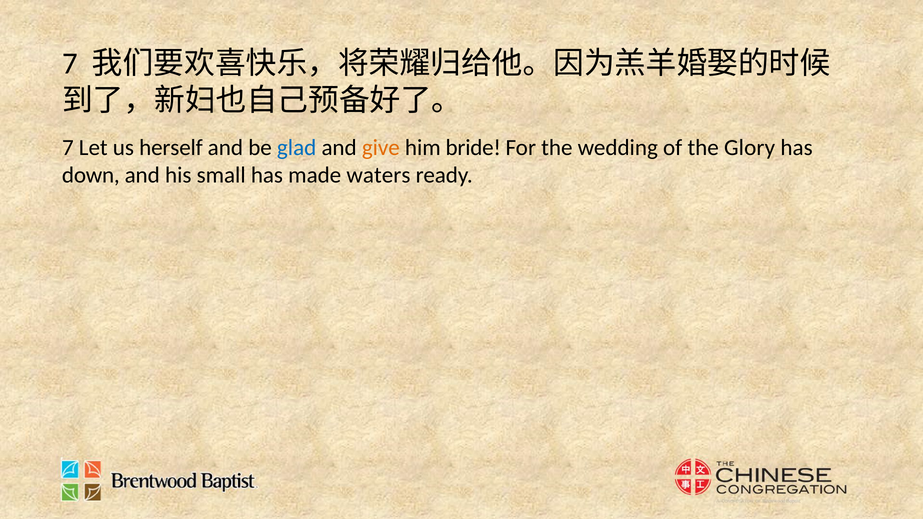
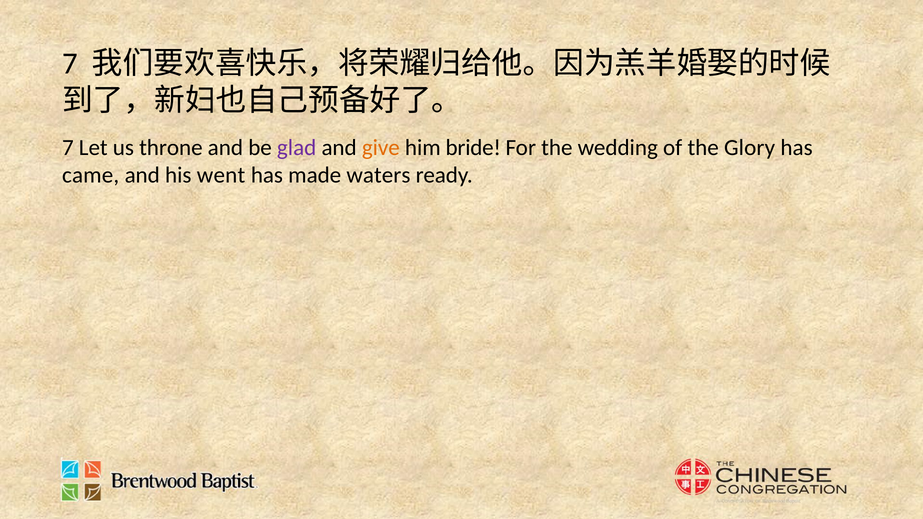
herself: herself -> throne (171, 148)
glad colour: blue -> purple (297, 148)
down: down -> came (91, 175)
small: small -> went (221, 175)
